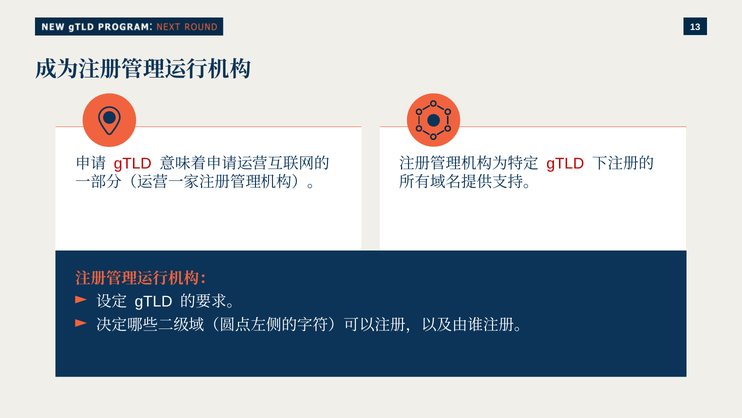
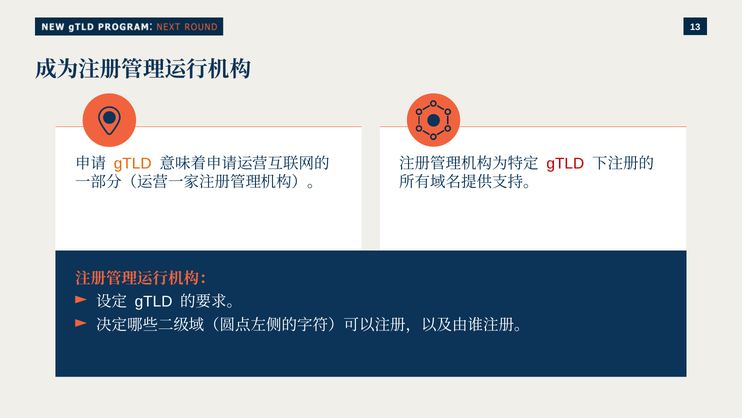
gTLD colour: red -> orange (133, 163)
